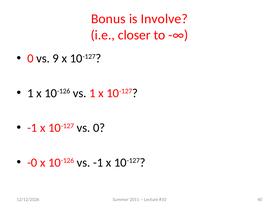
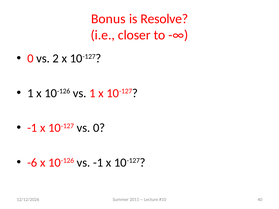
Involve: Involve -> Resolve (164, 19)
9: 9 -> 2 (56, 59)
-0: -0 -> -6 (32, 163)
